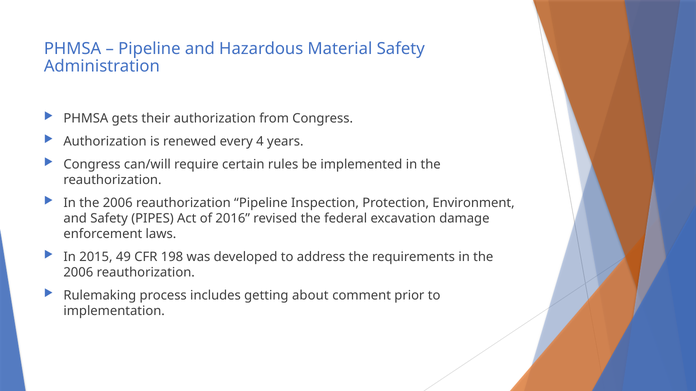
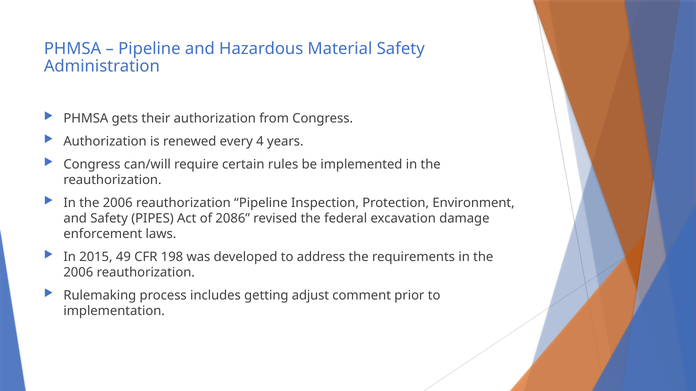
2016: 2016 -> 2086 (233, 219)
about: about -> adjust (310, 296)
